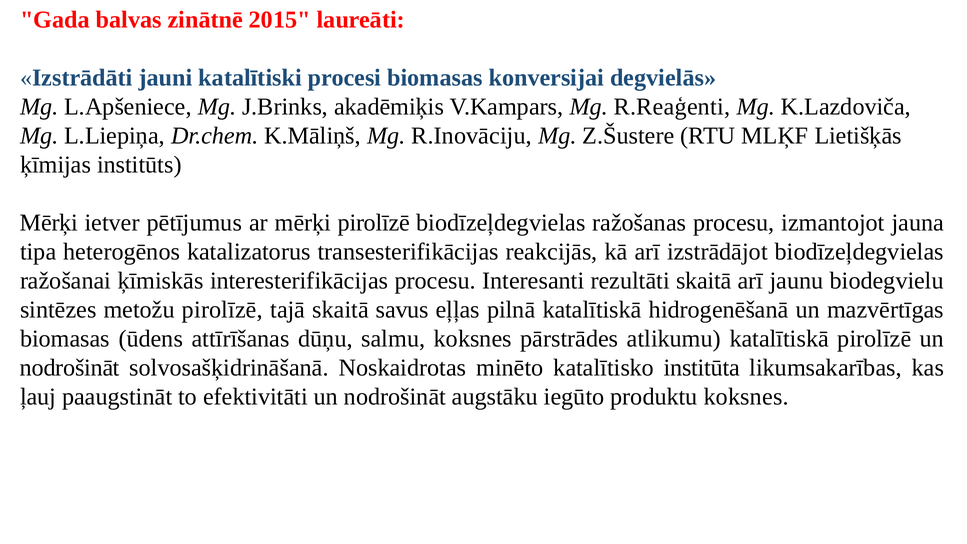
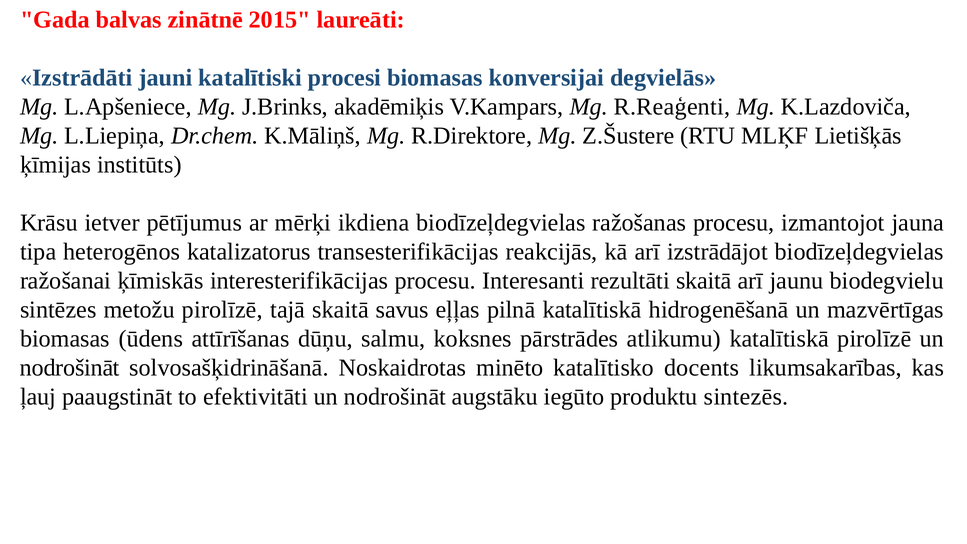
R.Inovāciju: R.Inovāciju -> R.Direktore (472, 136)
Mērķi: Mērķi -> Krāsu (49, 223)
mērķi pirolīzē: pirolīzē -> ikdiena (374, 223)
institūta: institūta -> docents (702, 368)
produktu koksnes: koksnes -> sintezēs (746, 397)
